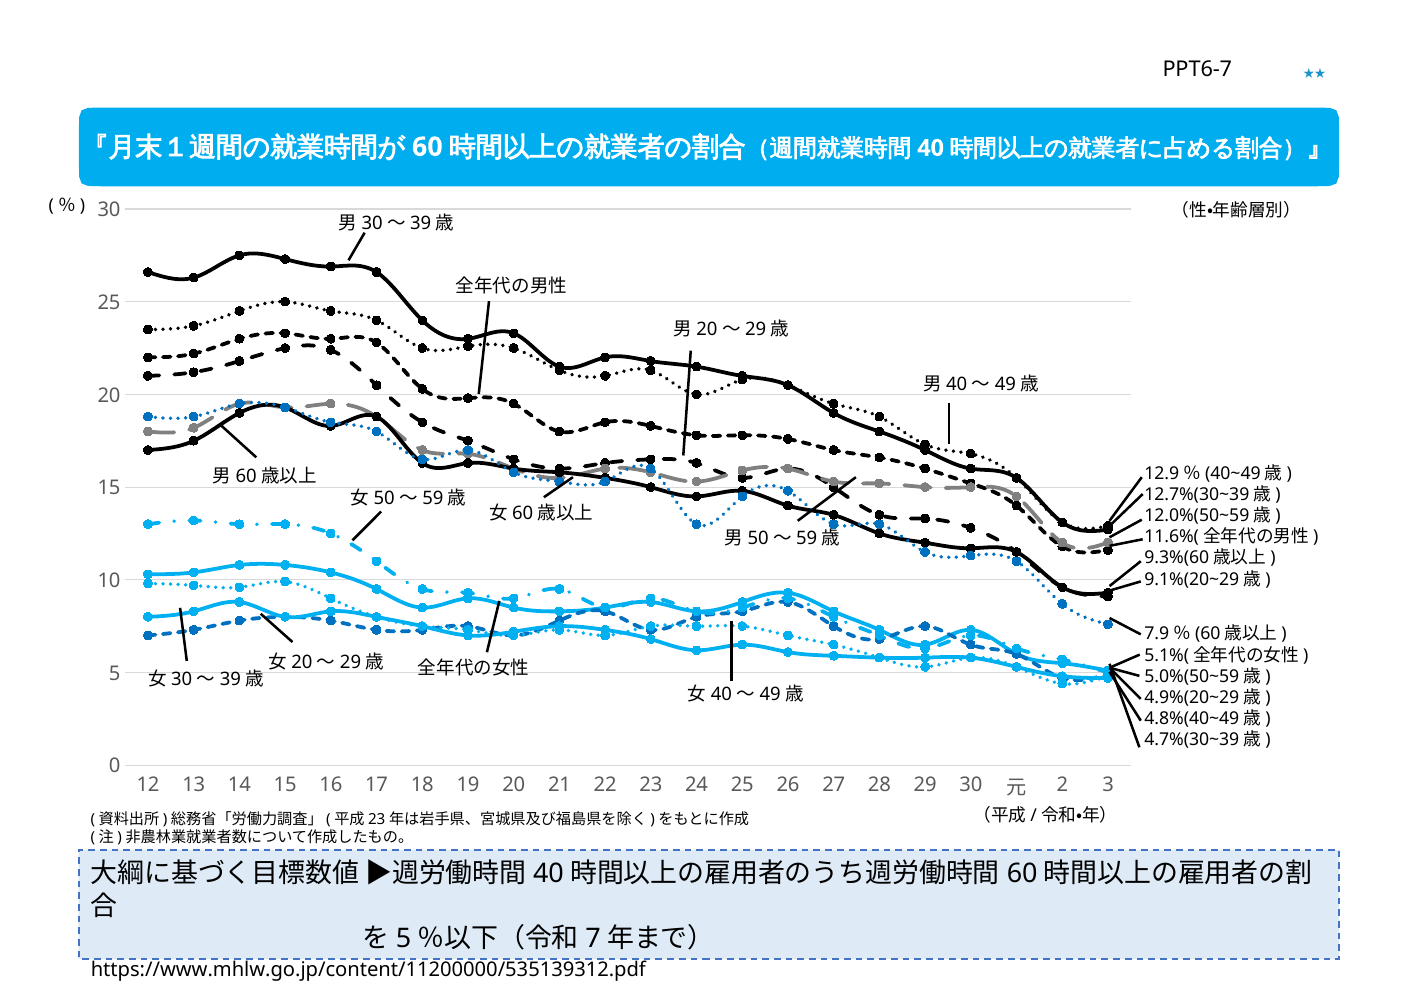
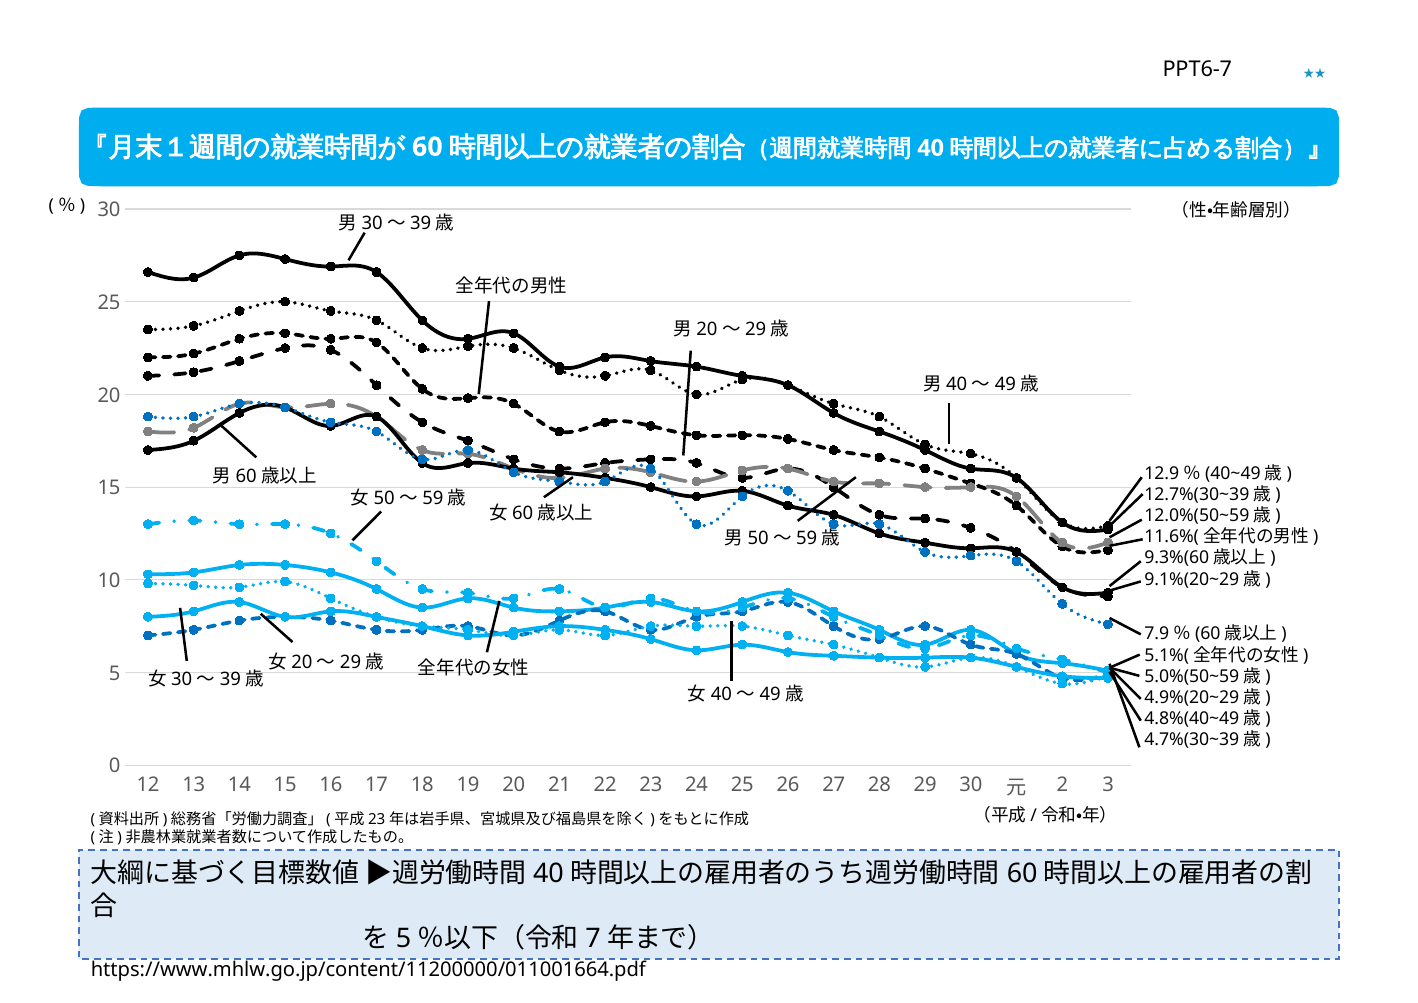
https://www.mhlw.go.jp/content/11200000/535139312.pdf: https://www.mhlw.go.jp/content/11200000/535139312.pdf -> https://www.mhlw.go.jp/content/11200000/011001664.pdf (368, 970)
